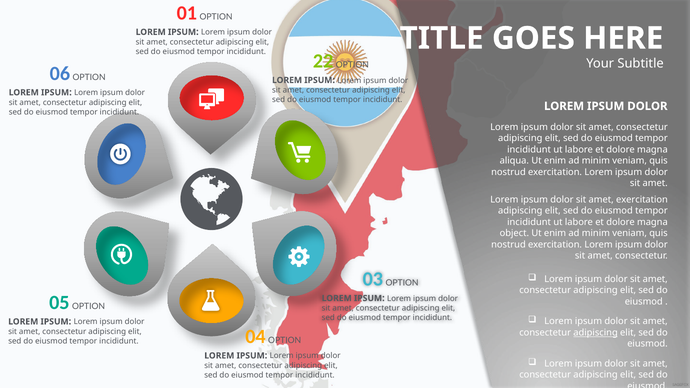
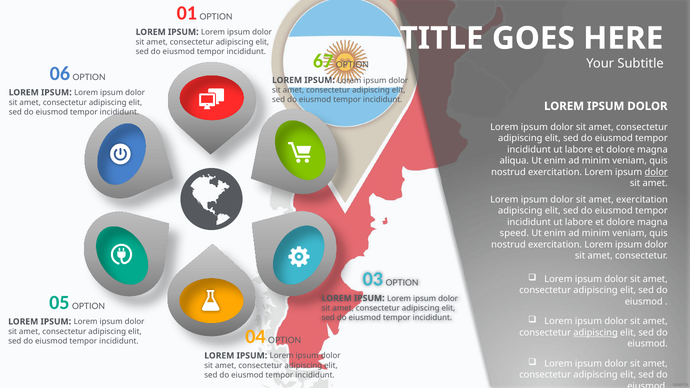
22: 22 -> 67 (323, 61)
dolor underline: none -> present (656, 172)
object: object -> speed (514, 233)
